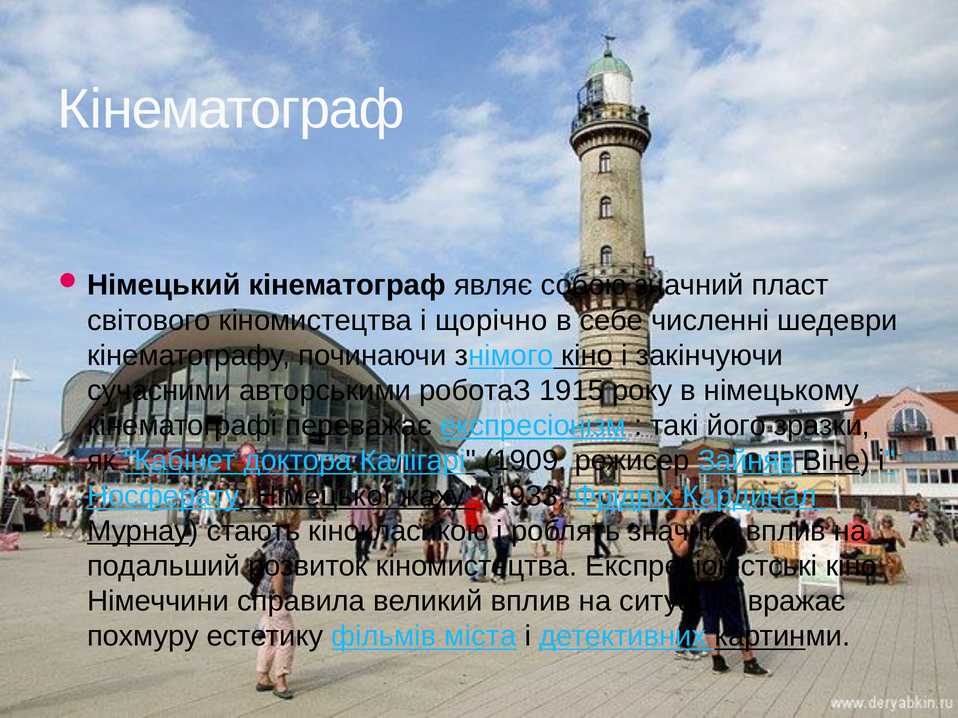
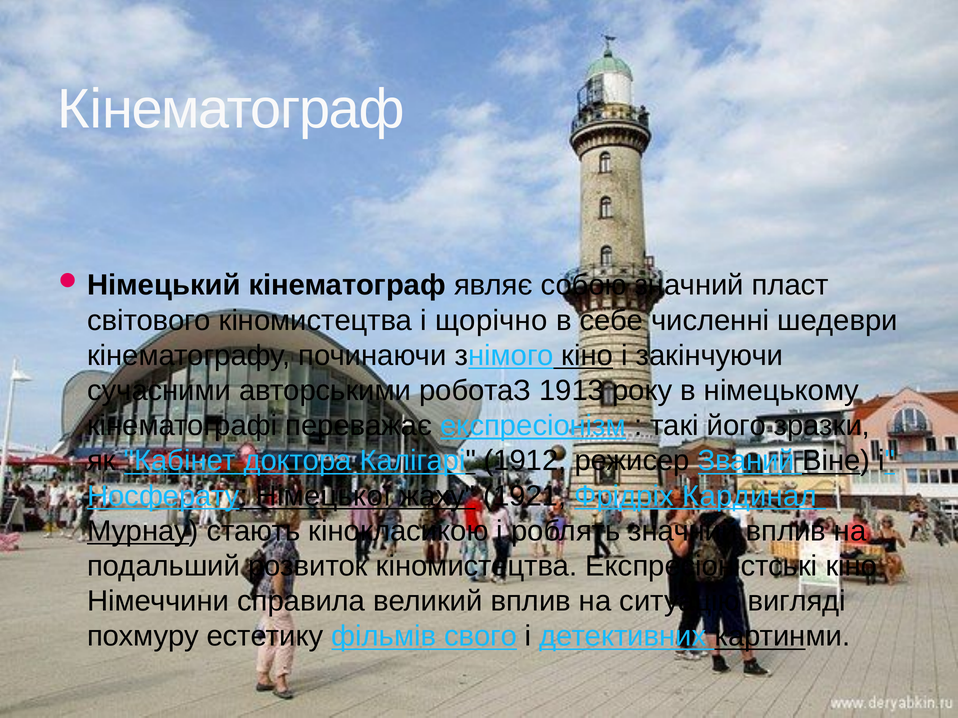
1915: 1915 -> 1913 (572, 391)
1909: 1909 -> 1912 (525, 461)
Зайняв: Зайняв -> Званий (746, 461)
1933: 1933 -> 1921 (525, 496)
вражає: вражає -> вигляді (797, 602)
міста: міста -> свого (481, 637)
